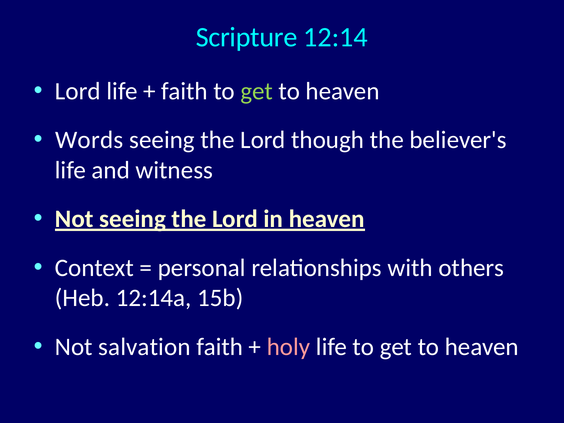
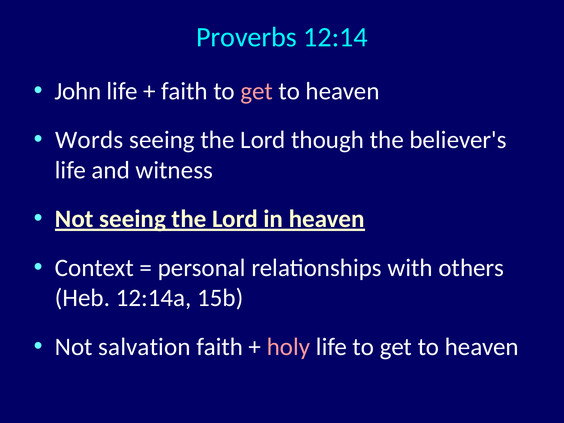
Scripture: Scripture -> Proverbs (247, 37)
Lord: Lord -> John (78, 91)
get colour: light green -> pink (257, 91)
